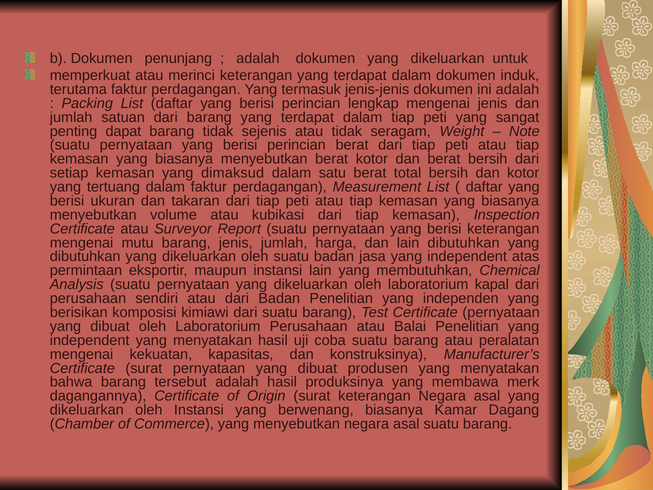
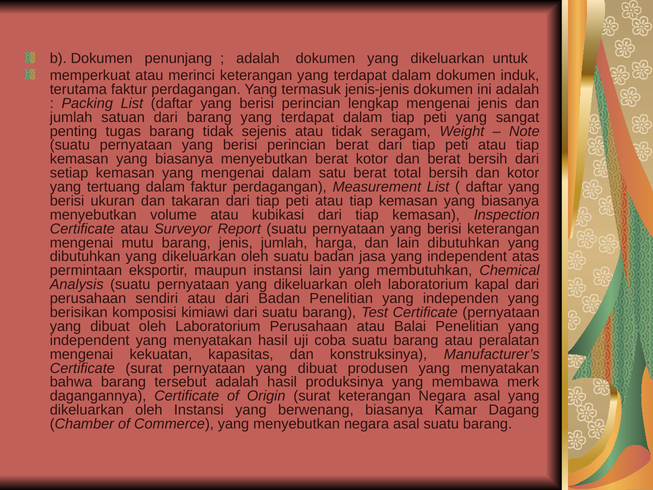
dapat: dapat -> tugas (123, 131)
yang dimaksud: dimaksud -> mengenai (233, 173)
